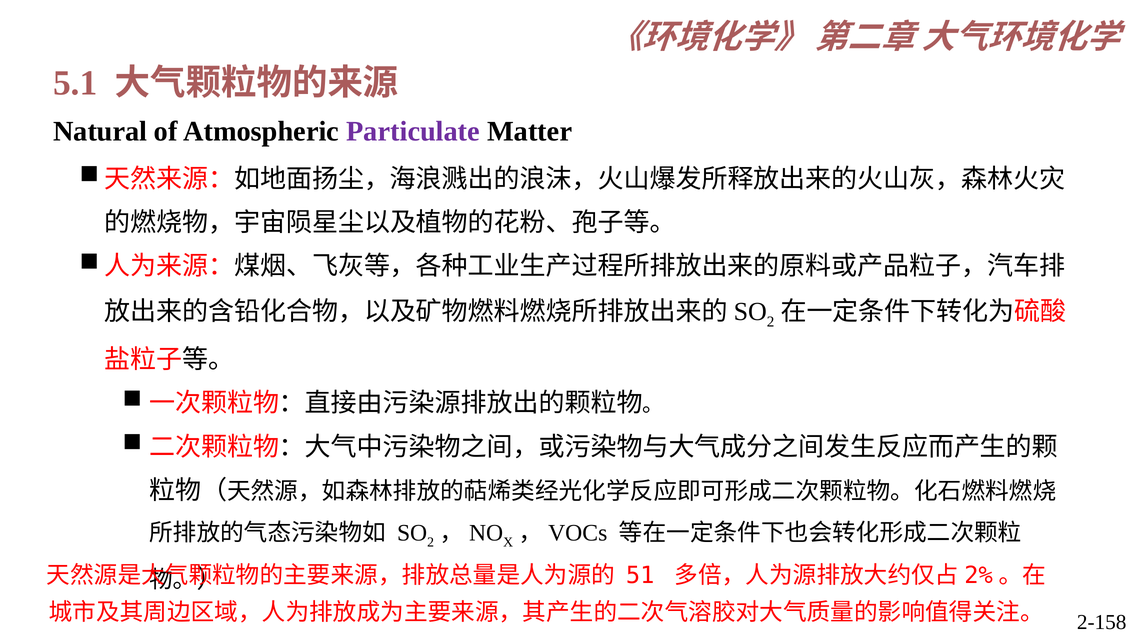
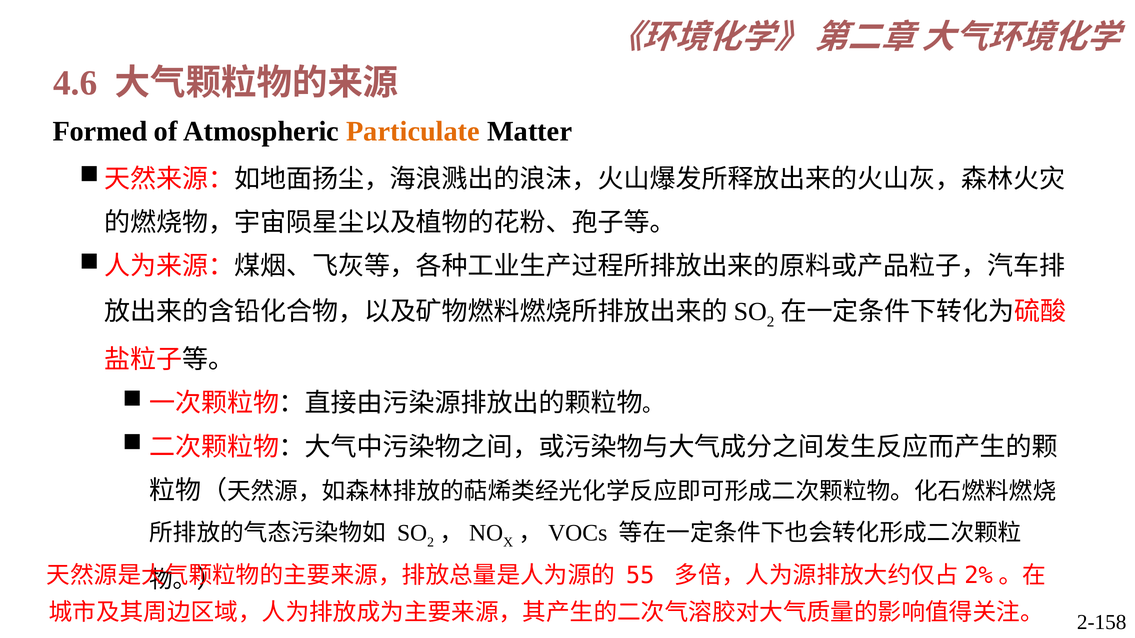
5.1: 5.1 -> 4.6 (75, 83)
Natural: Natural -> Formed (100, 131)
Particulate colour: purple -> orange (413, 131)
51: 51 -> 55 (640, 576)
